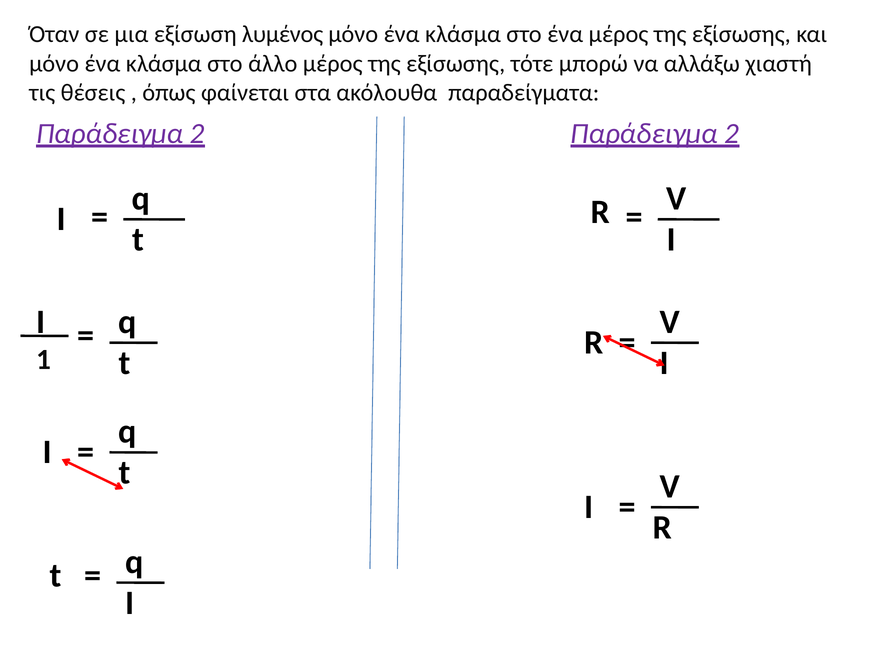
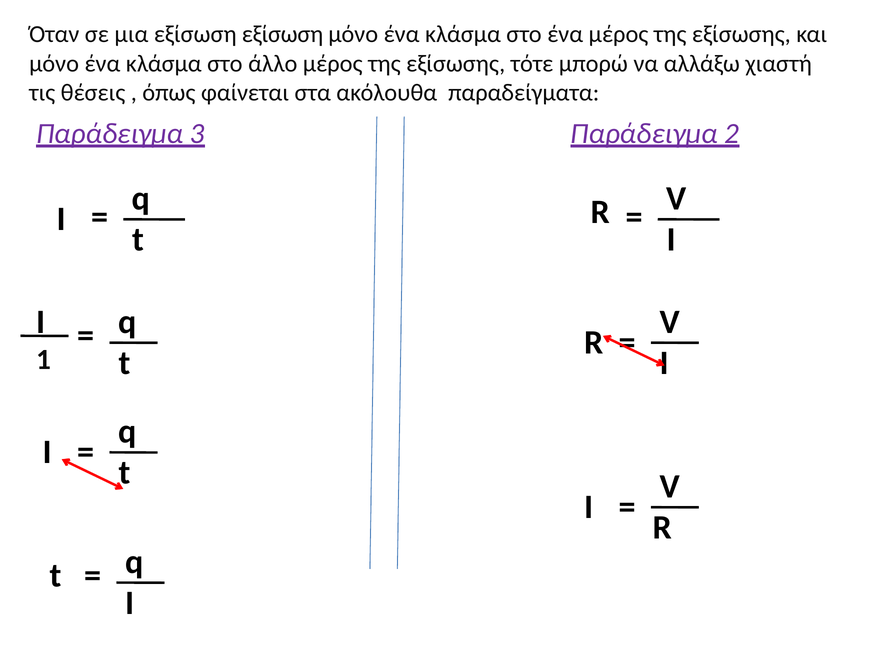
εξίσωση λυμένος: λυμένος -> εξίσωση (283, 34)
2: 2 -> 3 (197, 134)
